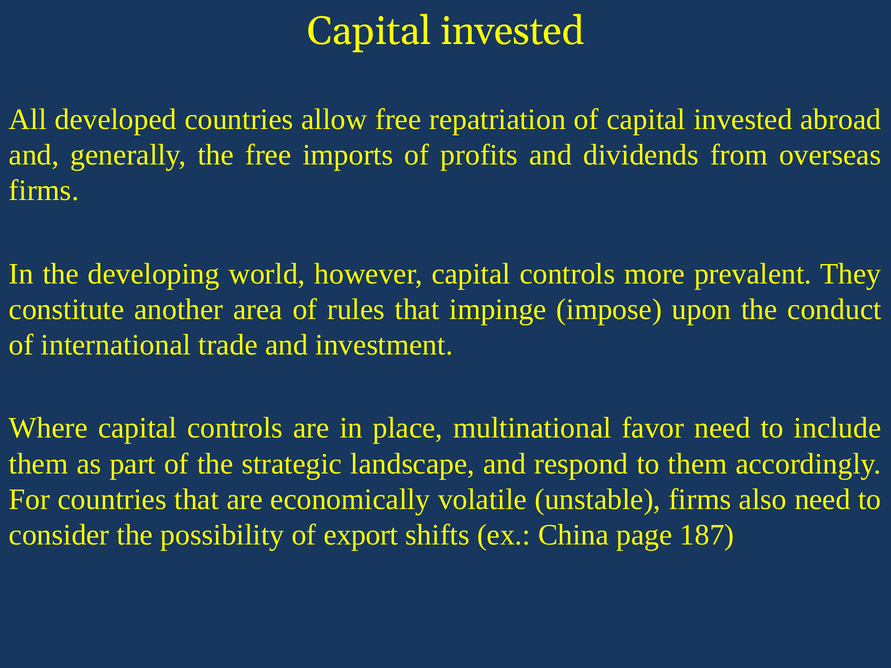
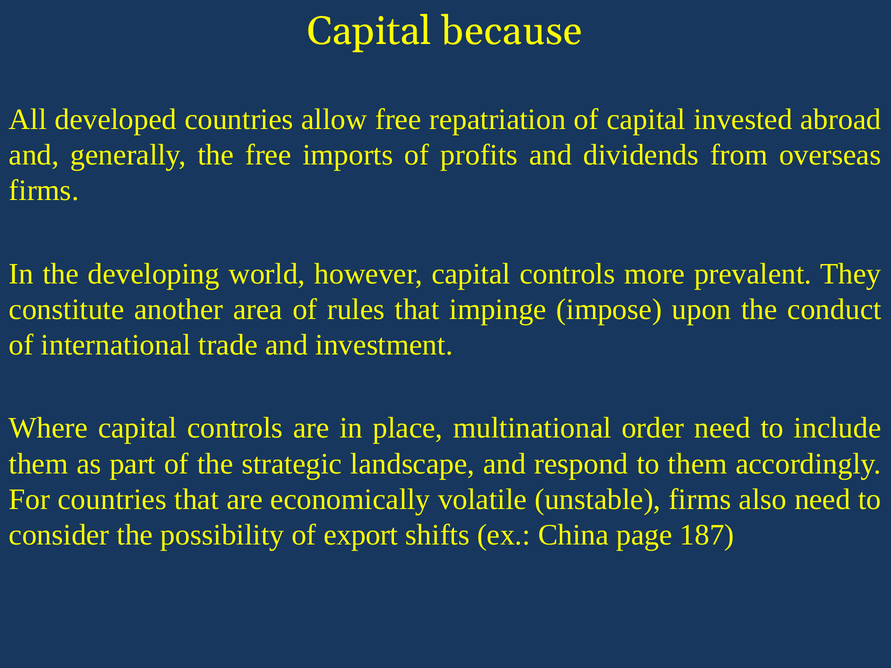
invested: invested -> because (512, 31)
favor: favor -> order (653, 428)
